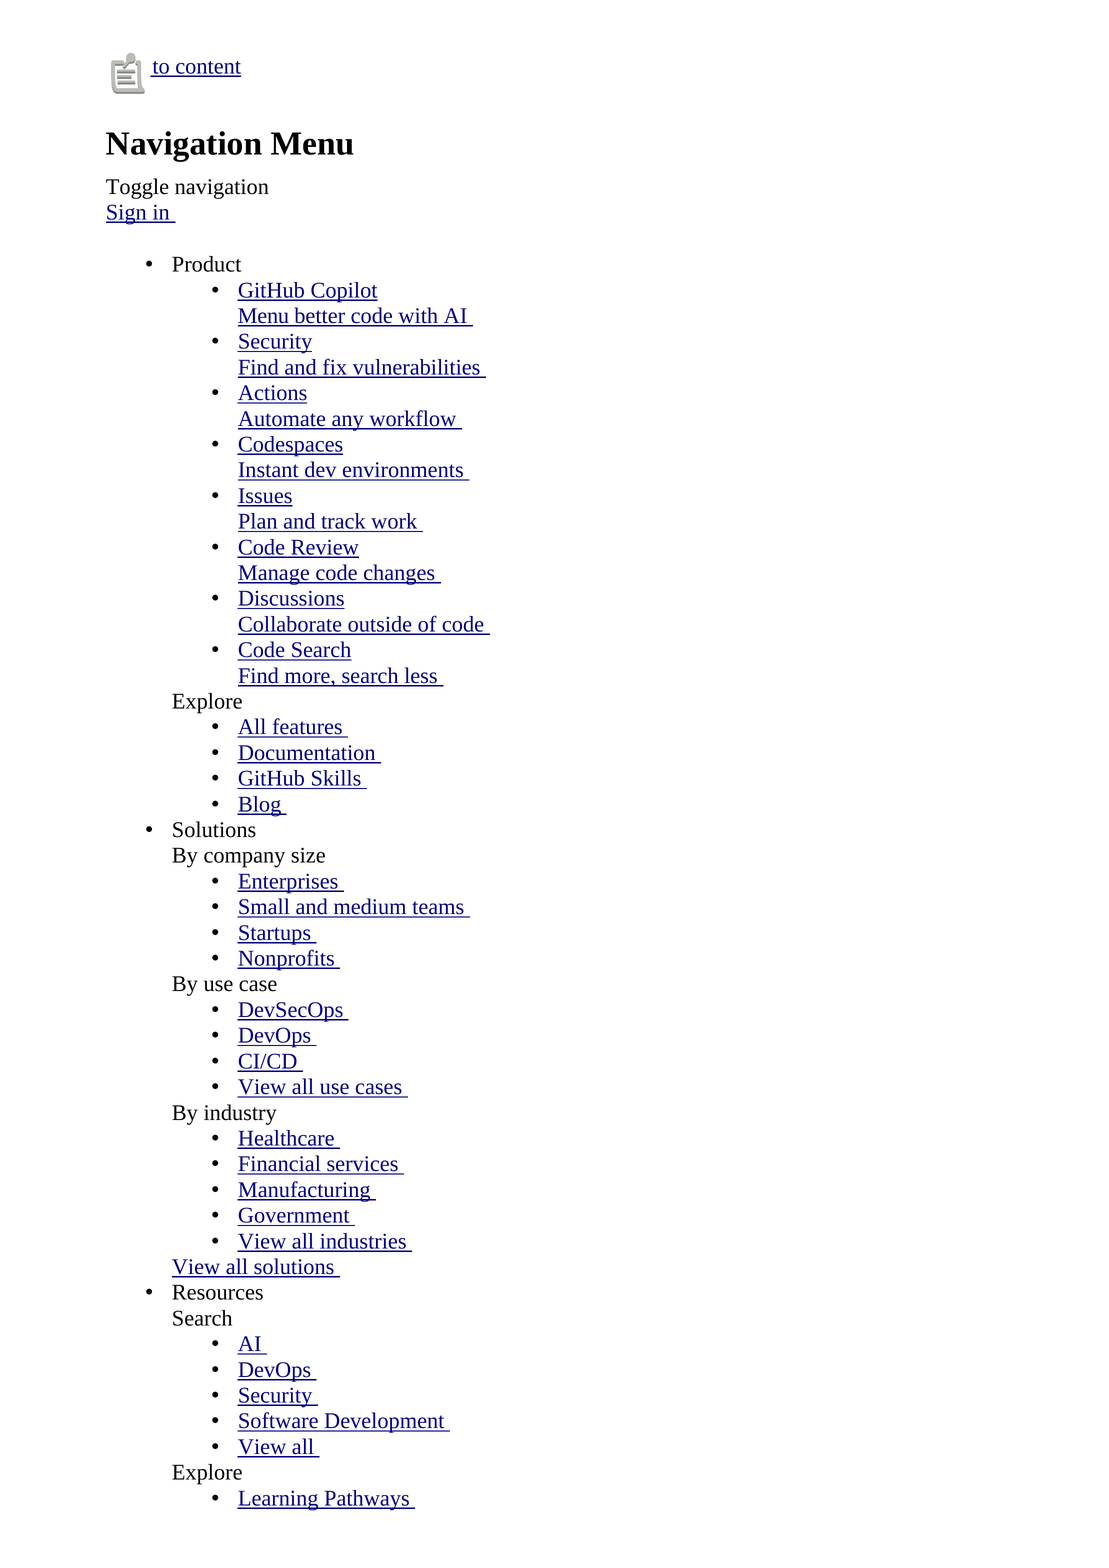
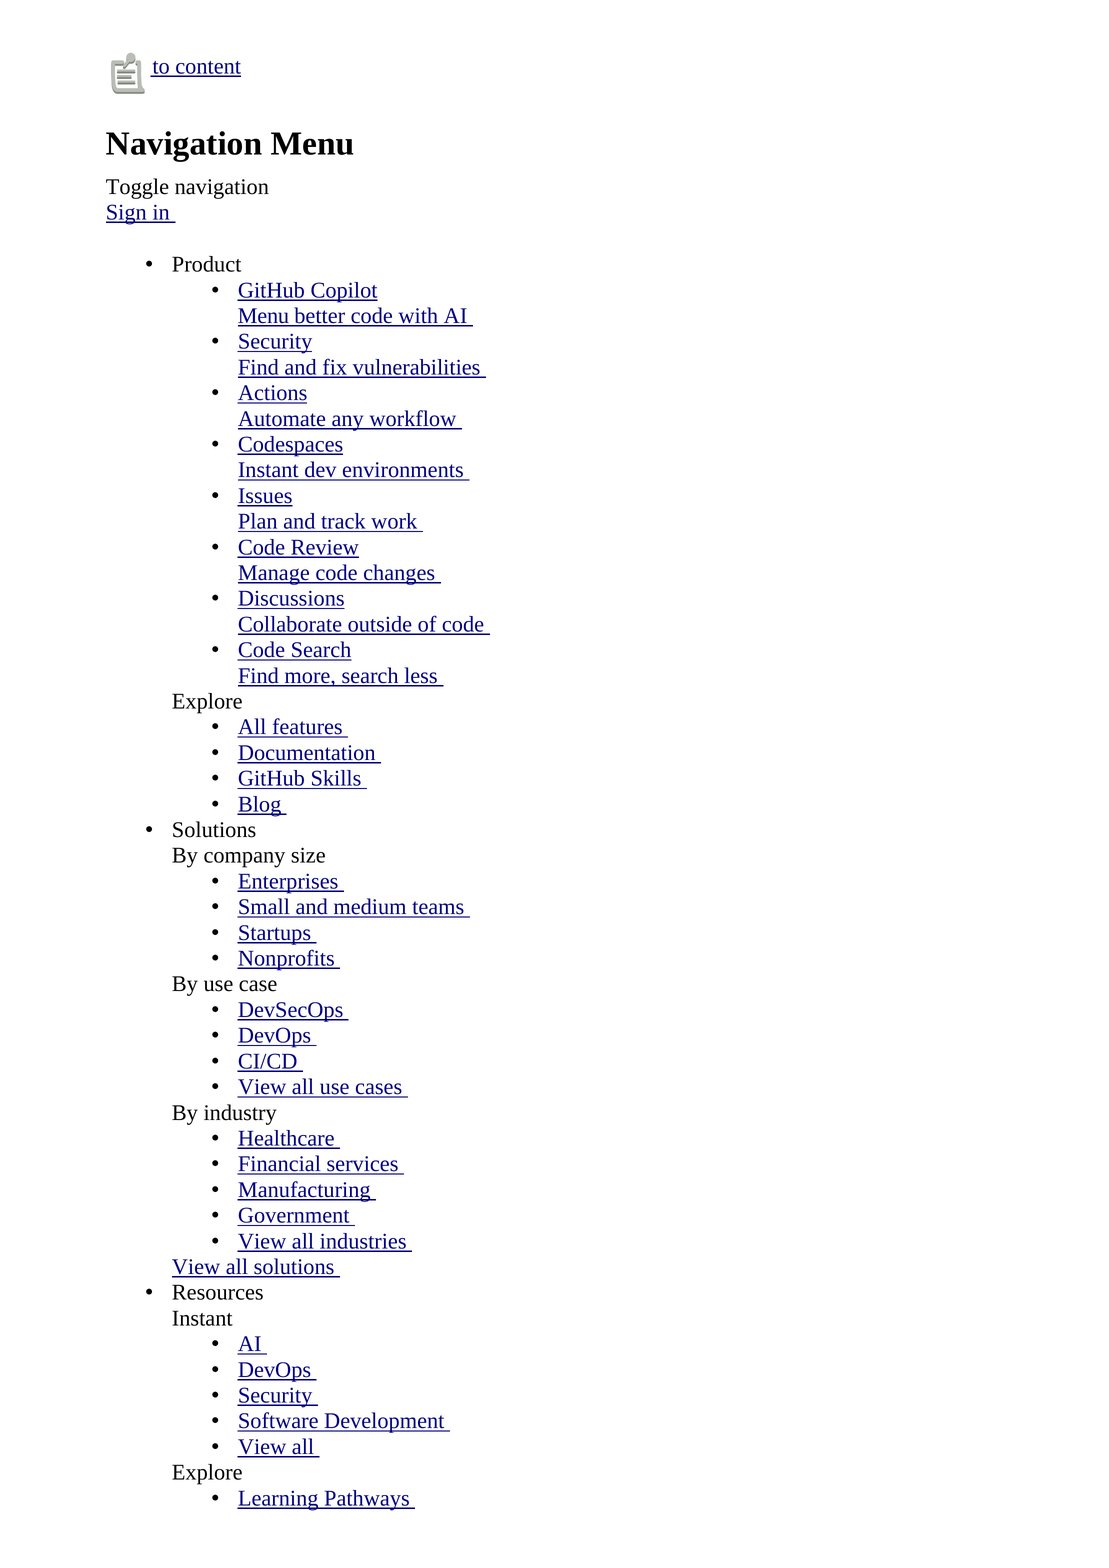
Search: Search -> Instant (202, 1319)
